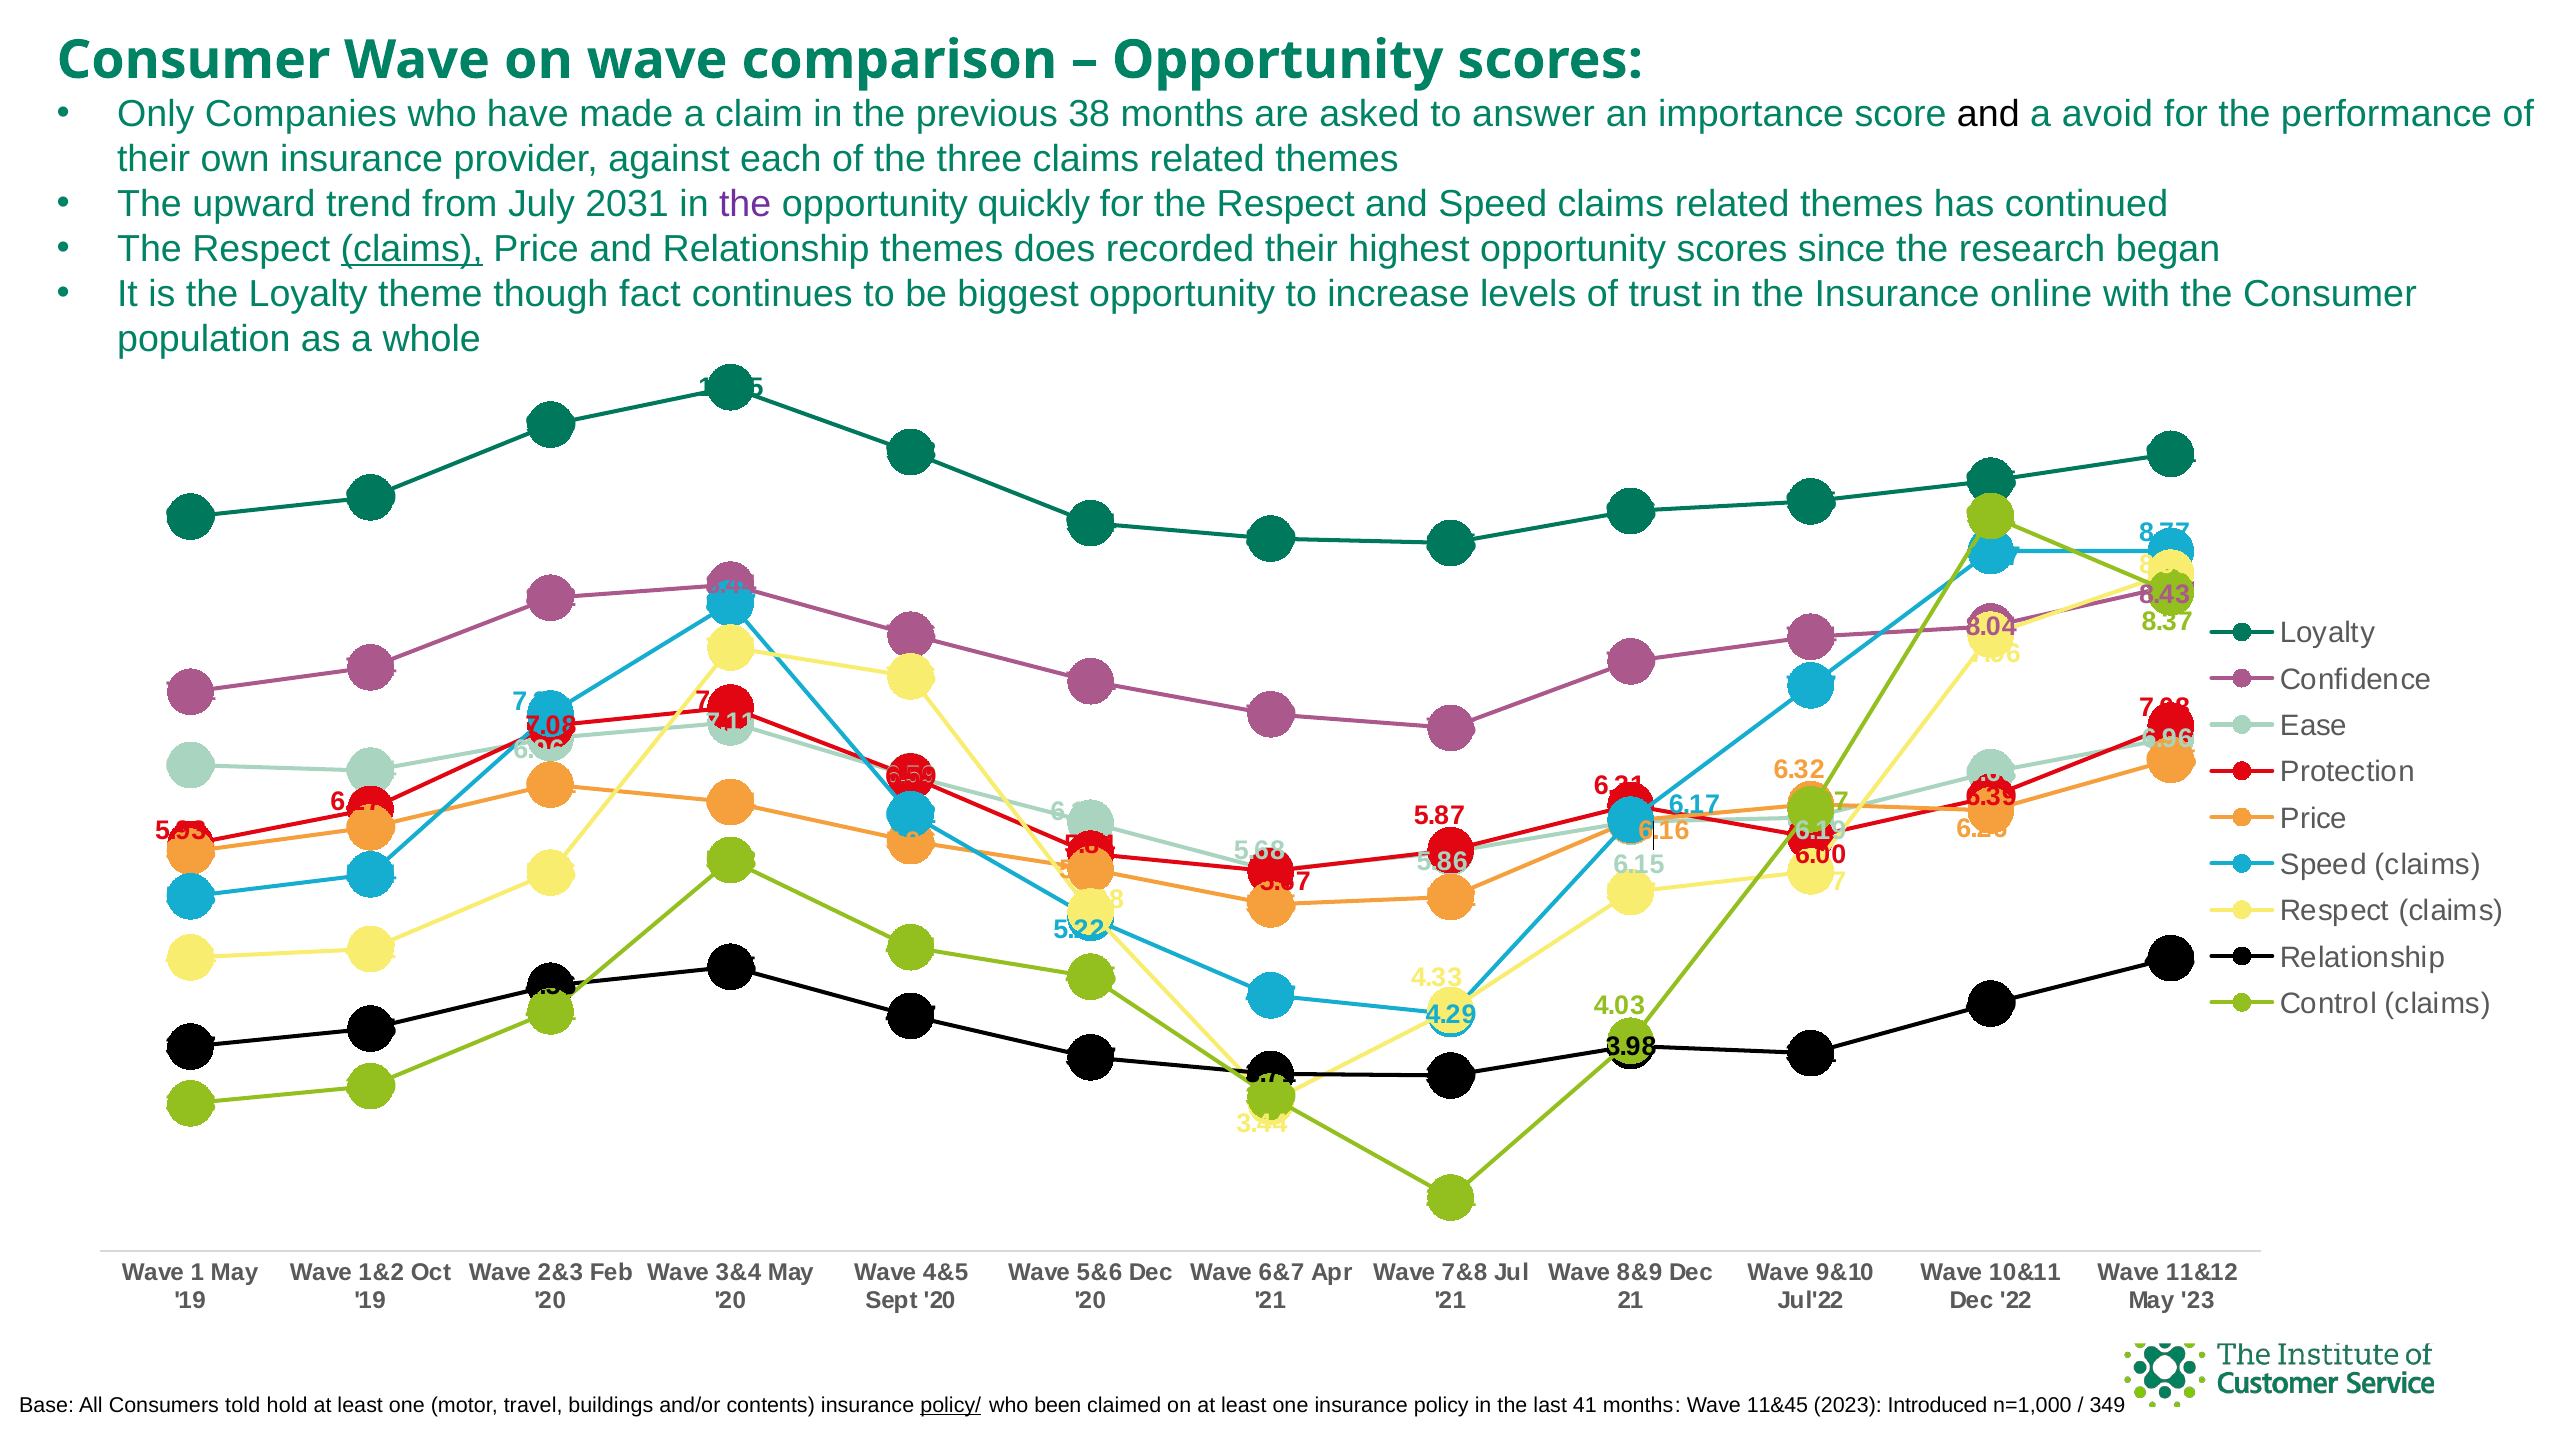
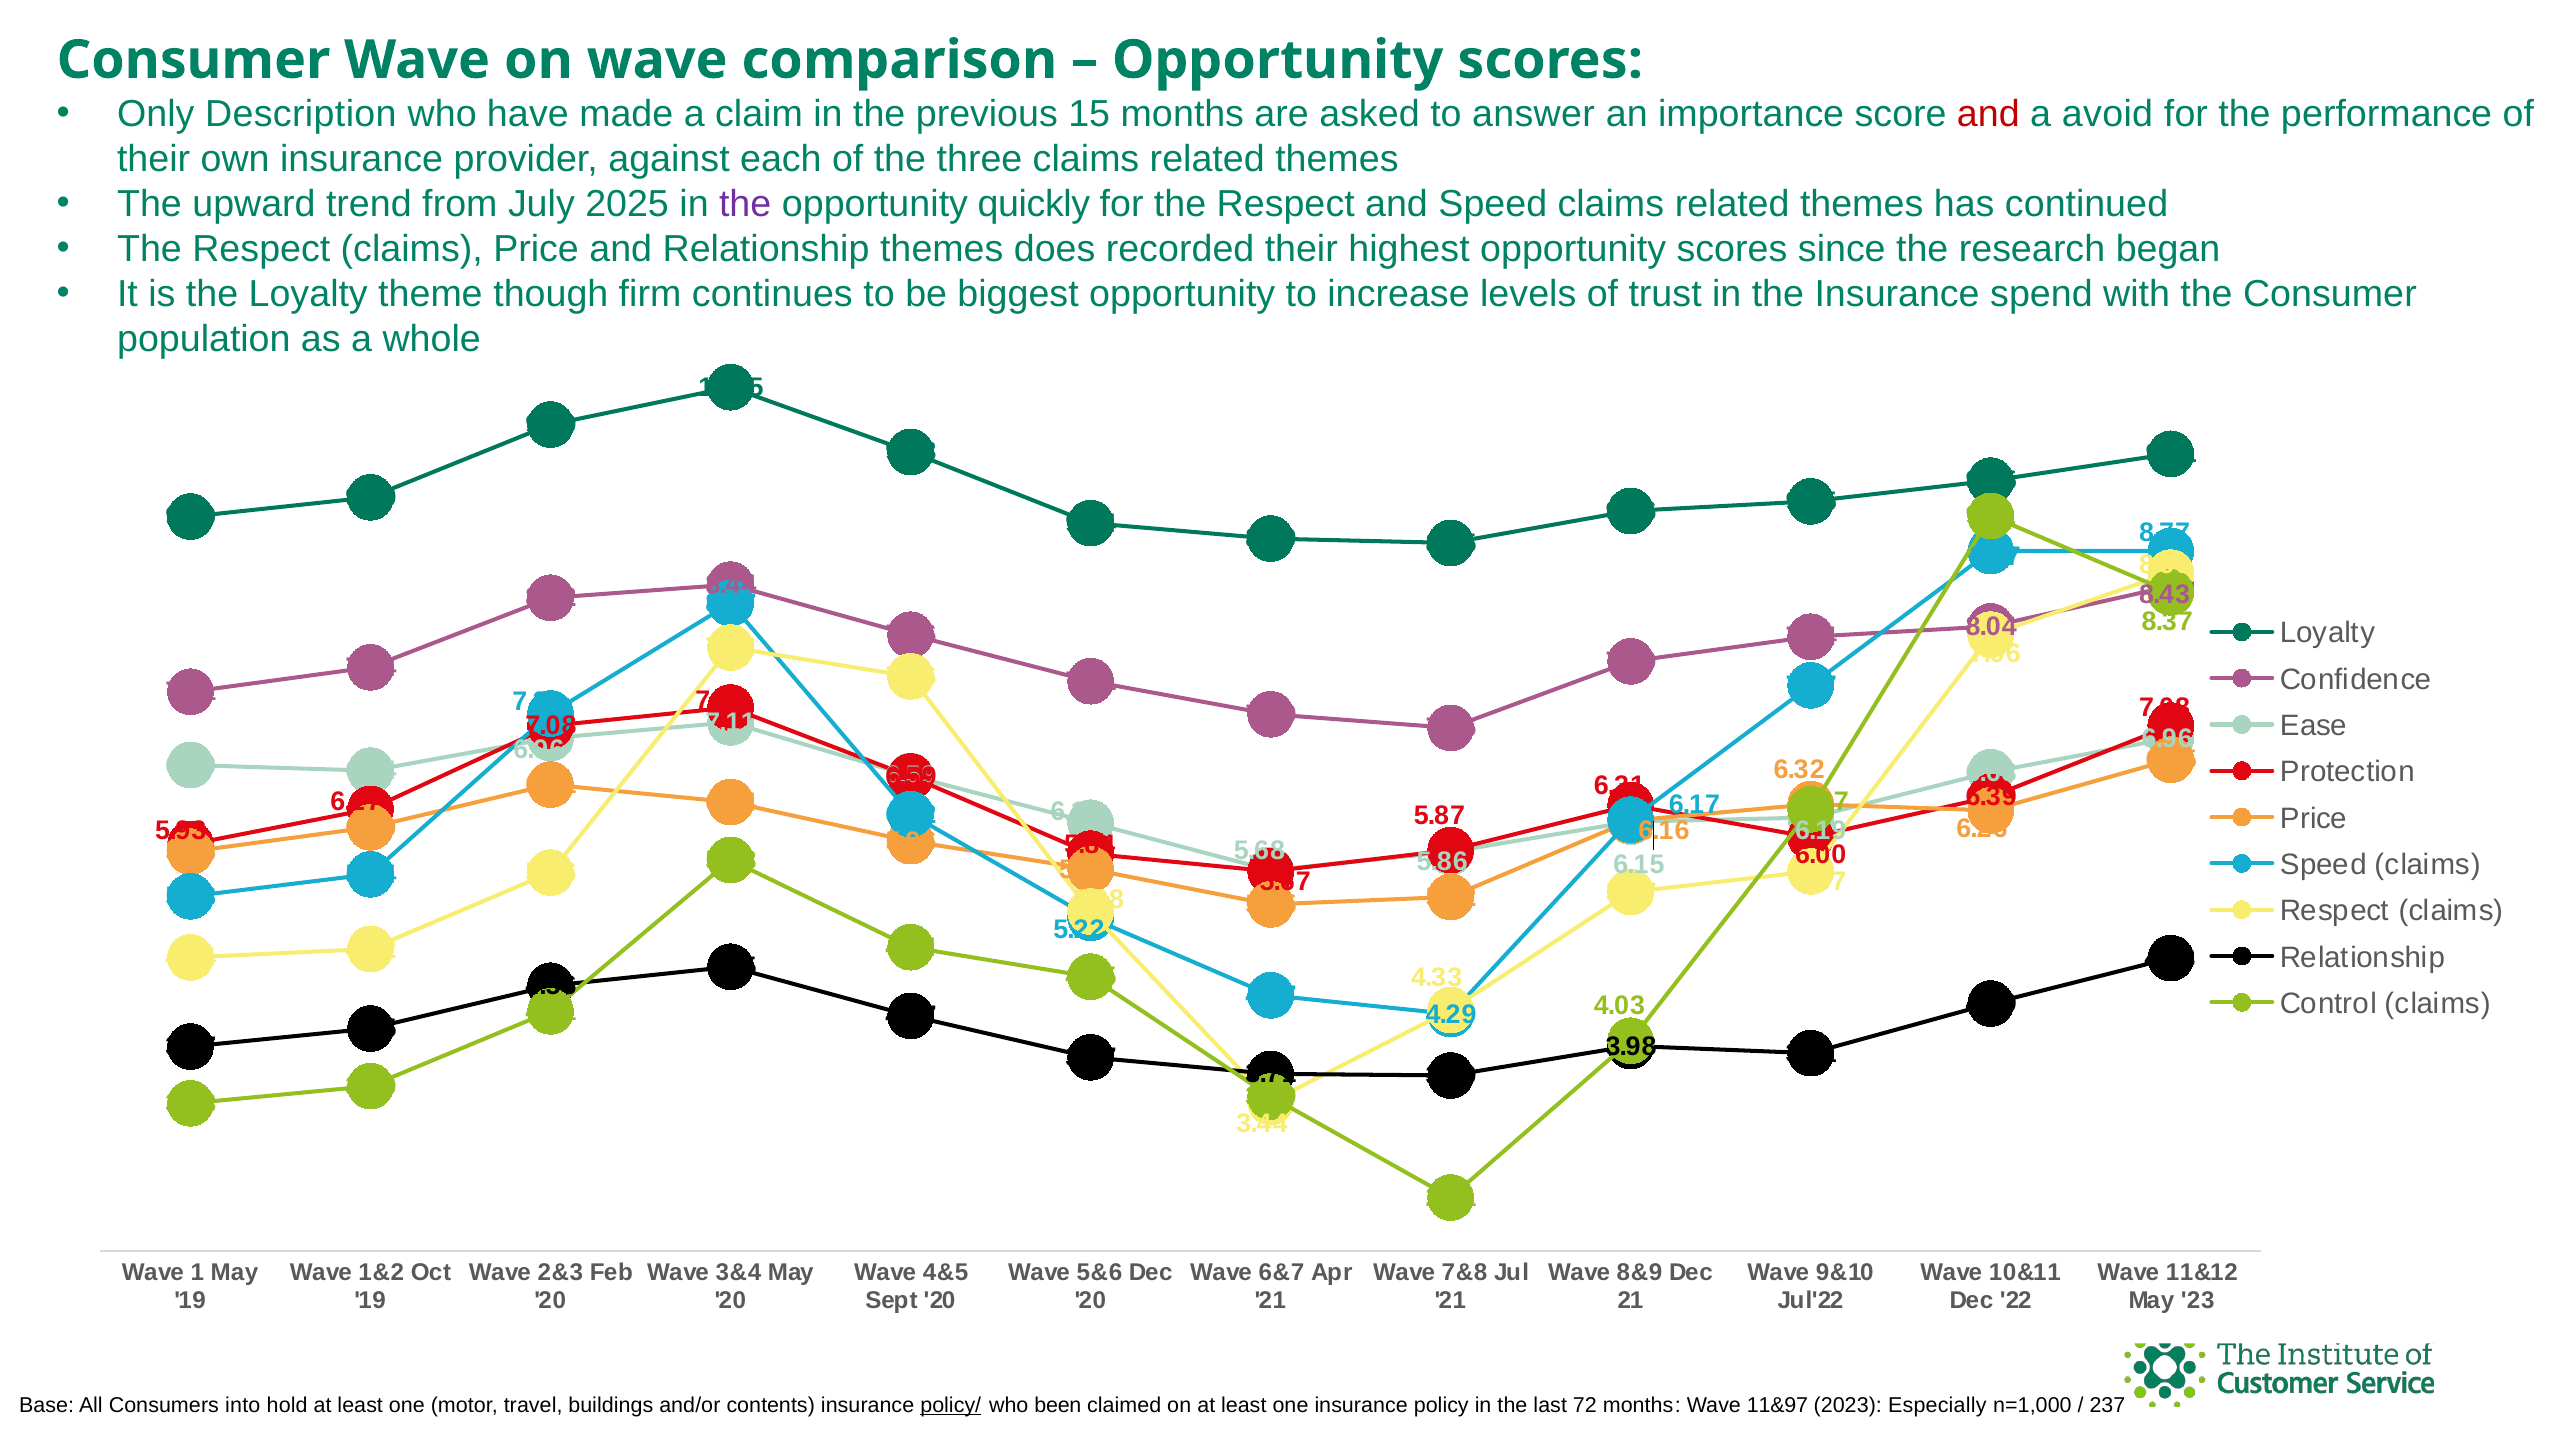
Companies: Companies -> Description (301, 114)
38: 38 -> 15 (1089, 114)
and colour: black -> red (1988, 114)
2031: 2031 -> 2025 (627, 204)
claims underline: present -> none (412, 249)
fact: fact -> firm (650, 294)
online: online -> spend (2041, 294)
told: told -> into (243, 1405)
41: 41 -> 72 (1585, 1405)
11&45: 11&45 -> 11&97 (1777, 1405)
Introduced: Introduced -> Especially (1937, 1405)
349: 349 -> 237 (2107, 1405)
